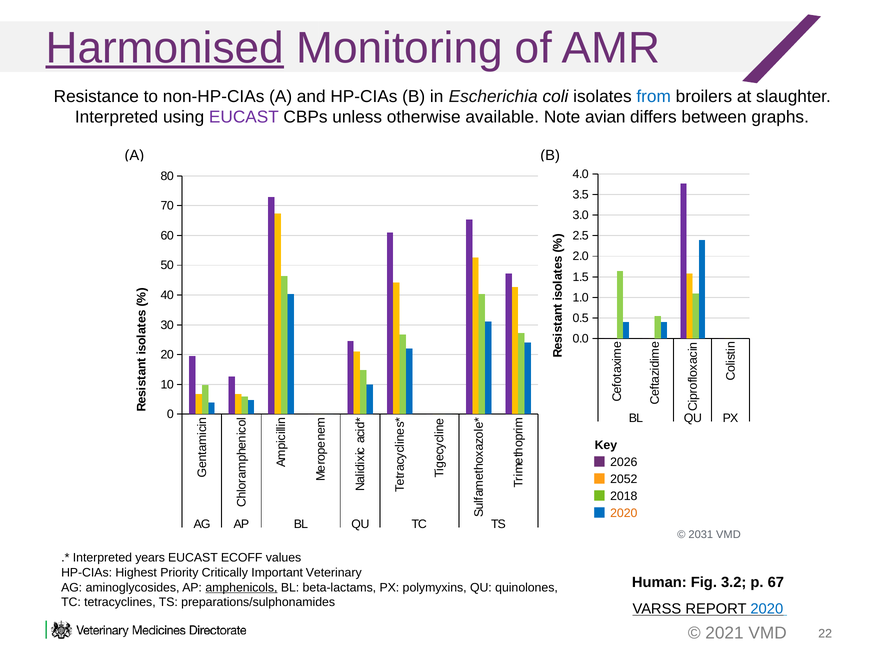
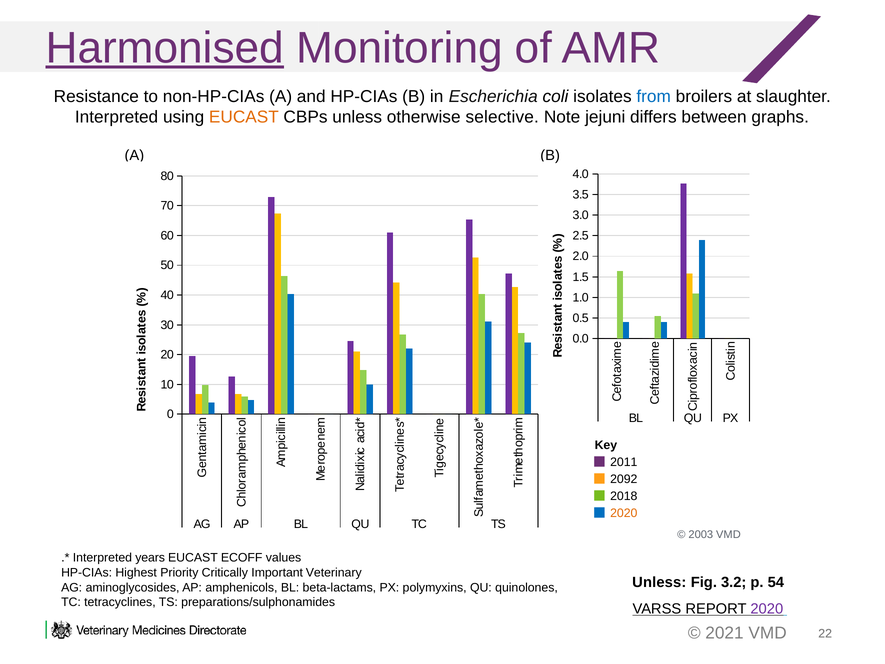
EUCAST colour: purple -> orange (244, 117)
available: available -> selective (502, 117)
avian: avian -> jejuni (605, 117)
2026: 2026 -> 2011 (624, 462)
2052: 2052 -> 2092 (624, 479)
2031: 2031 -> 2003 (701, 534)
Human: Human -> Unless (659, 582)
67: 67 -> 54 (776, 582)
amphenicols underline: present -> none (241, 587)
2020 colour: blue -> purple (767, 609)
